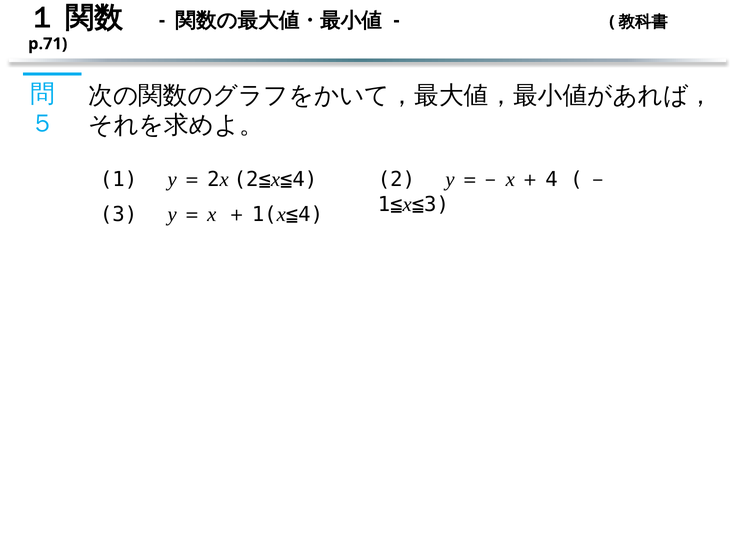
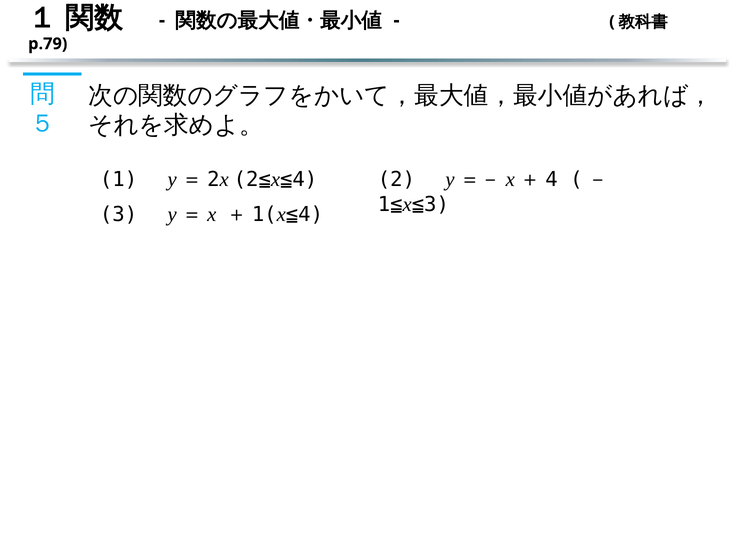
p.71: p.71 -> p.79 (48, 44)
